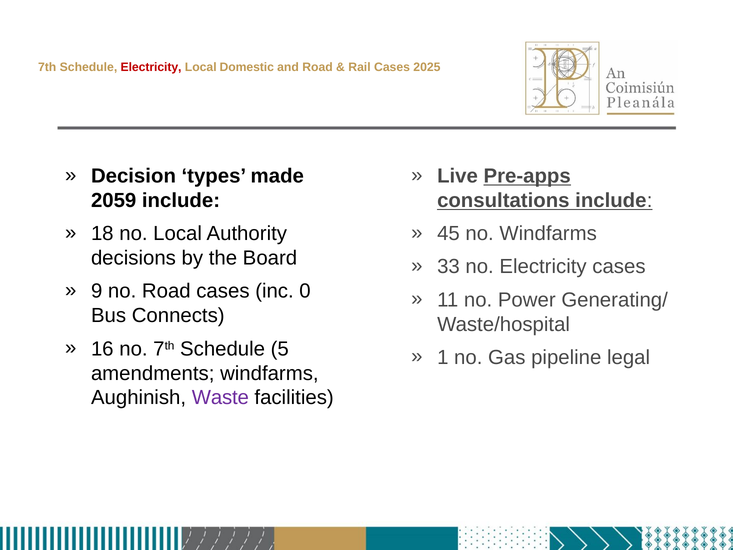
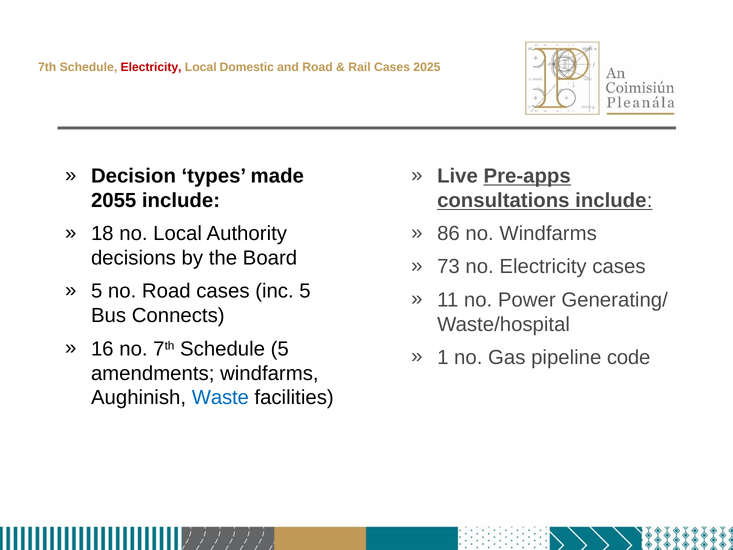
2059: 2059 -> 2055 (114, 200)
45: 45 -> 86 (448, 233)
33: 33 -> 73 (448, 267)
9: 9 -> 5 (97, 291)
inc 0: 0 -> 5 (305, 291)
legal: legal -> code (629, 357)
Waste colour: purple -> blue (220, 398)
